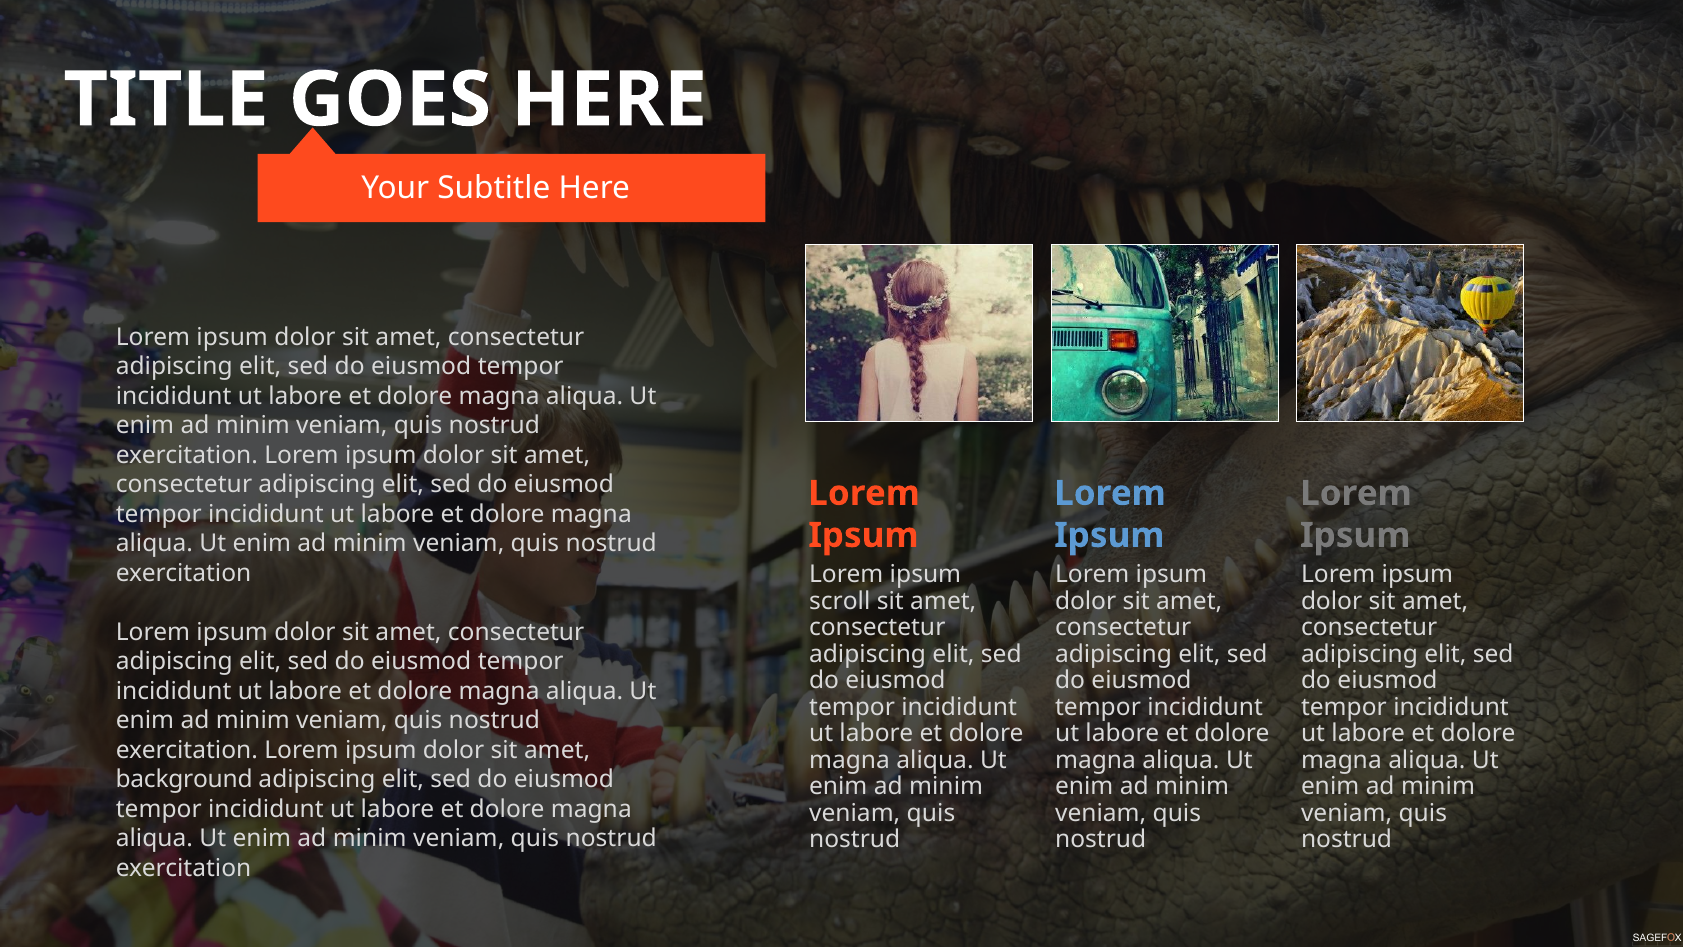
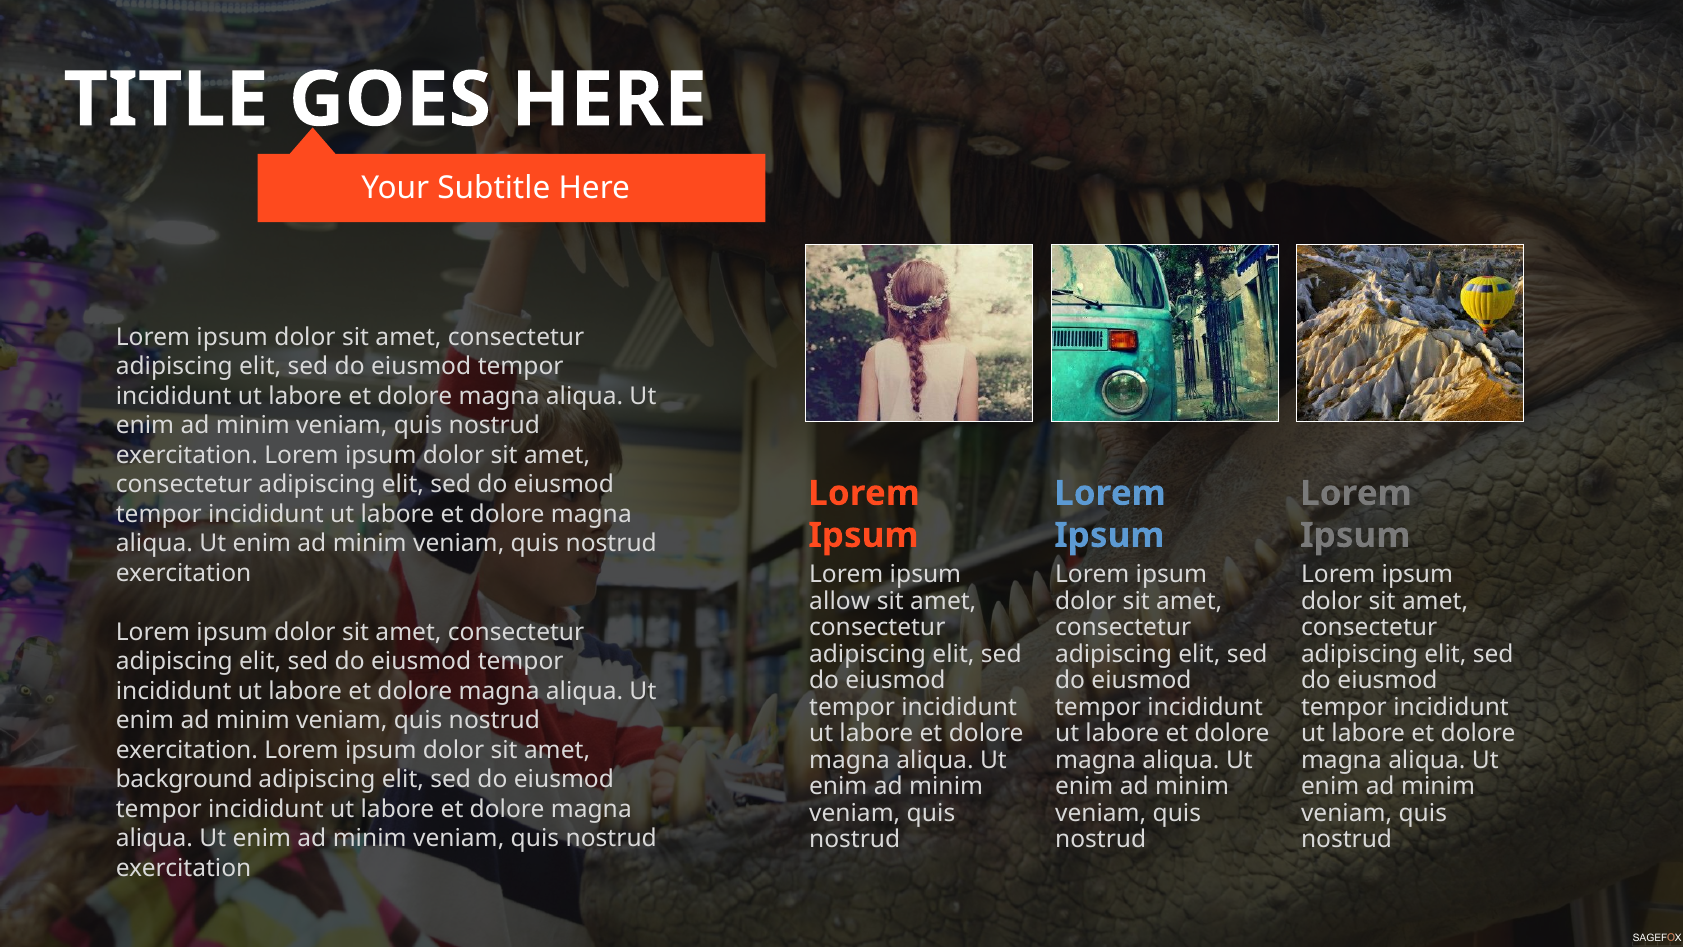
scroll: scroll -> allow (840, 601)
